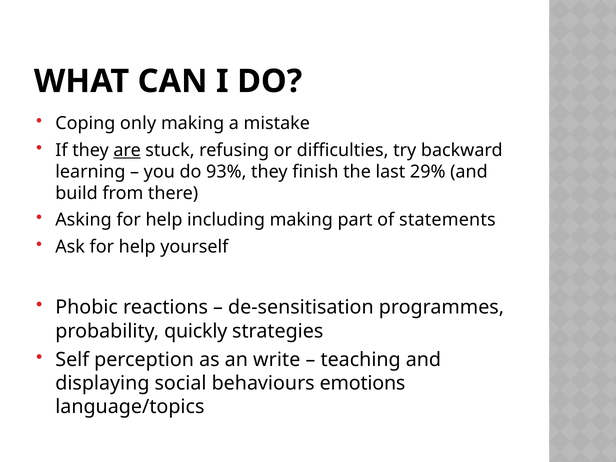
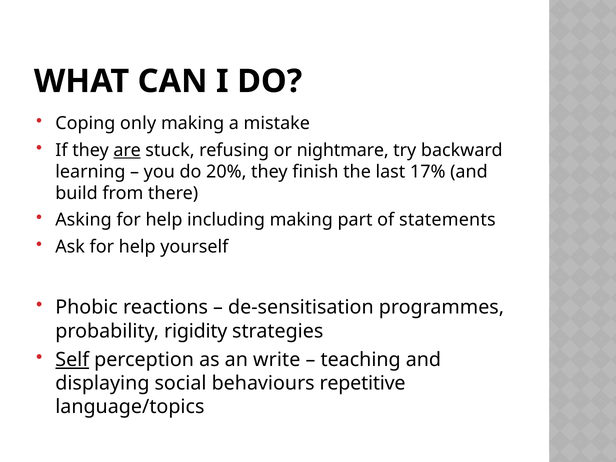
difficulties: difficulties -> nightmare (343, 150)
93%: 93% -> 20% (226, 172)
29%: 29% -> 17% (428, 172)
quickly: quickly -> rigidity (196, 331)
Self underline: none -> present (72, 360)
emotions: emotions -> repetitive (363, 383)
